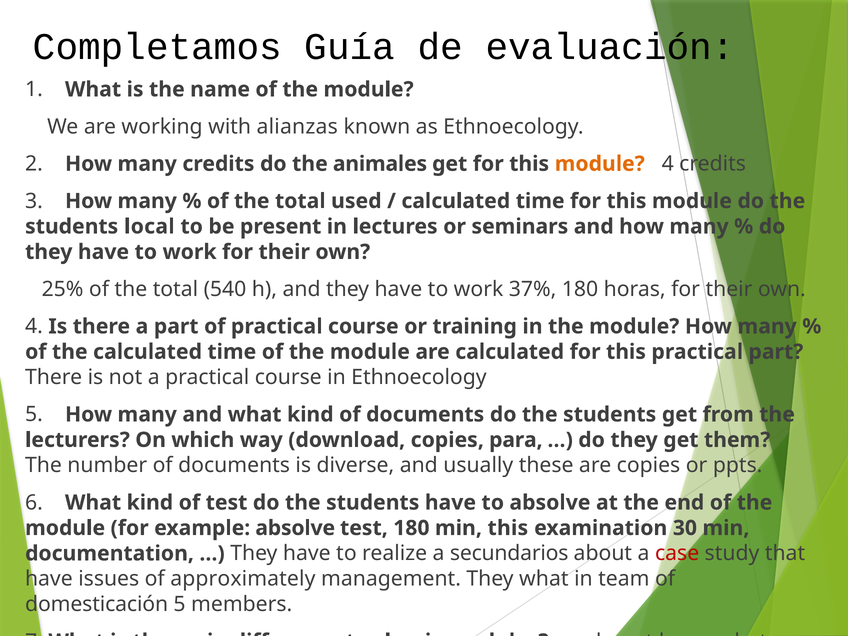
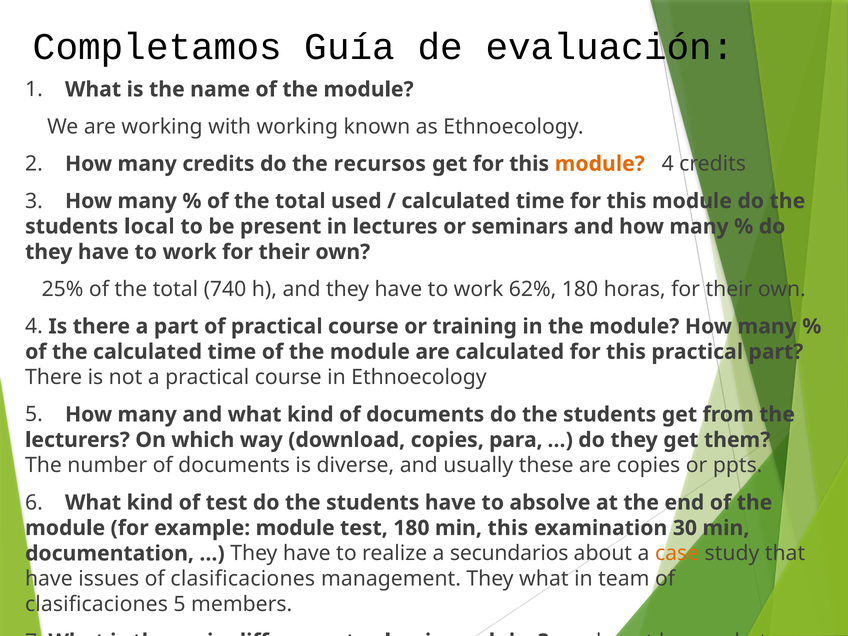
with alianzas: alianzas -> working (297, 127)
animales: animales -> recursos (380, 164)
540: 540 -> 740 (225, 289)
37%: 37% -> 62% (533, 289)
example absolve: absolve -> module (295, 528)
case colour: red -> orange (677, 553)
issues of approximately: approximately -> clasificaciones (243, 579)
domesticación: domesticación -> clasificaciones (97, 604)
